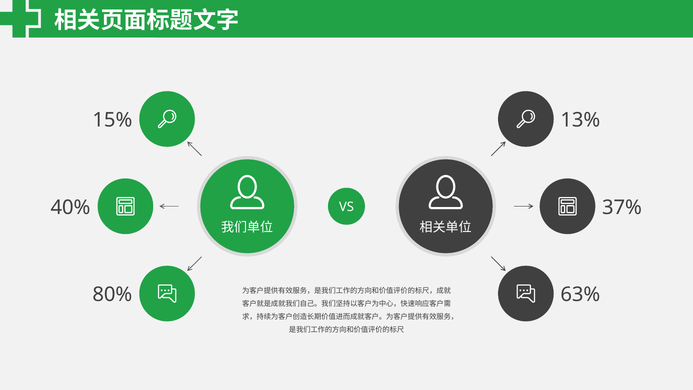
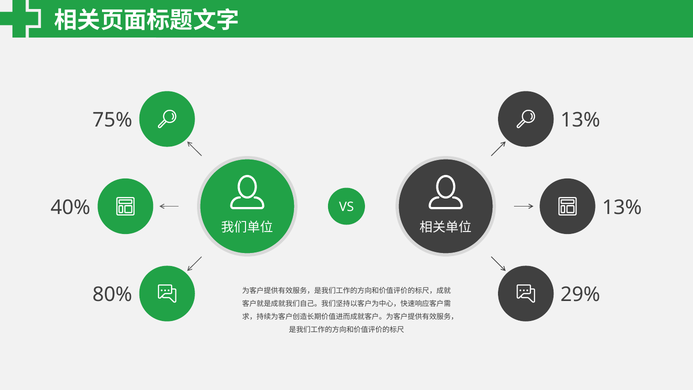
15%: 15% -> 75% (112, 120)
40% 37%: 37% -> 13% (622, 207)
63%: 63% -> 29% (580, 295)
